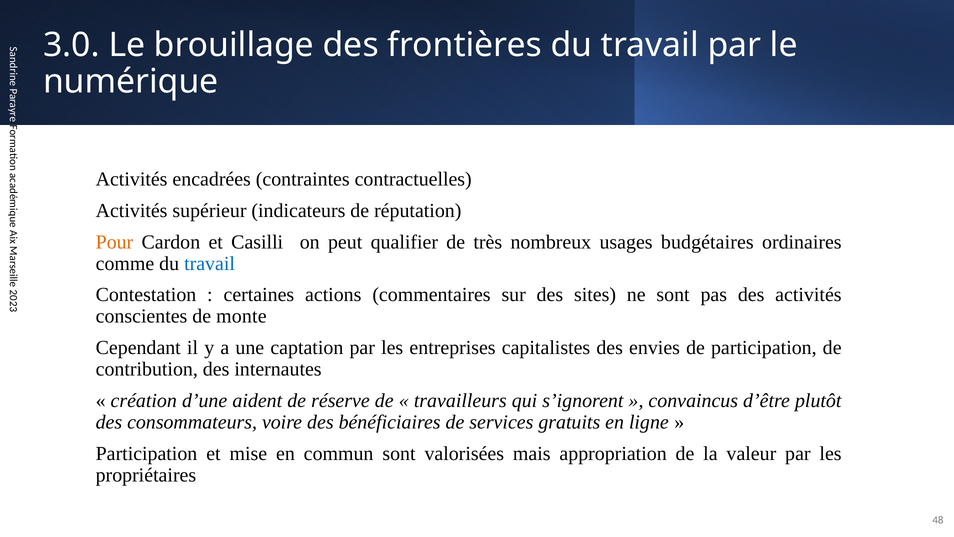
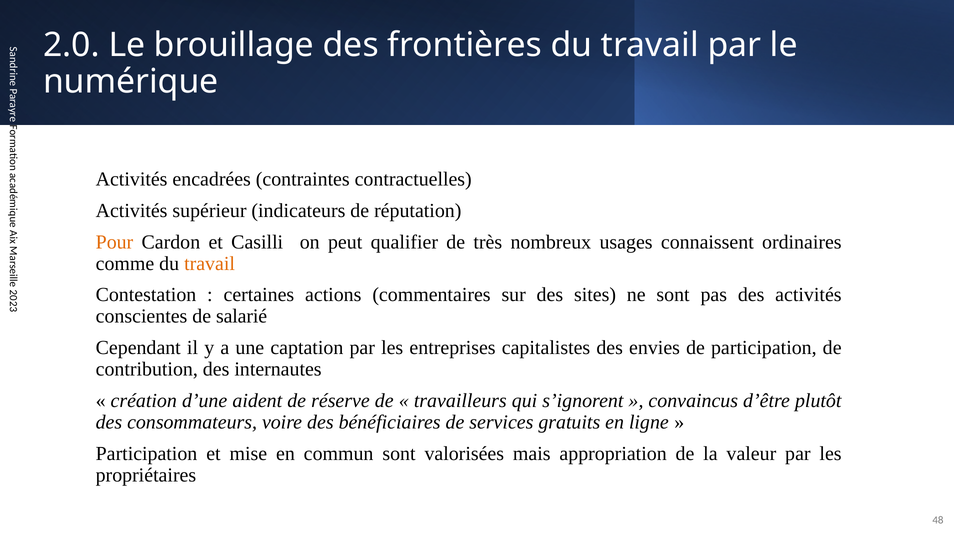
3.0: 3.0 -> 2.0 (71, 45)
budgétaires: budgétaires -> connaissent (707, 242)
travail colour: blue -> orange (210, 263)
monte: monte -> salarié (242, 316)
